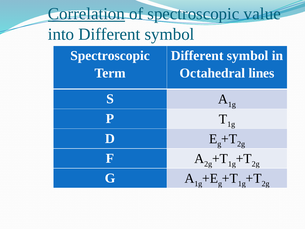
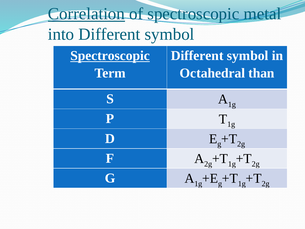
value: value -> metal (262, 14)
Spectroscopic underline: none -> present (110, 56)
lines: lines -> than (261, 73)
